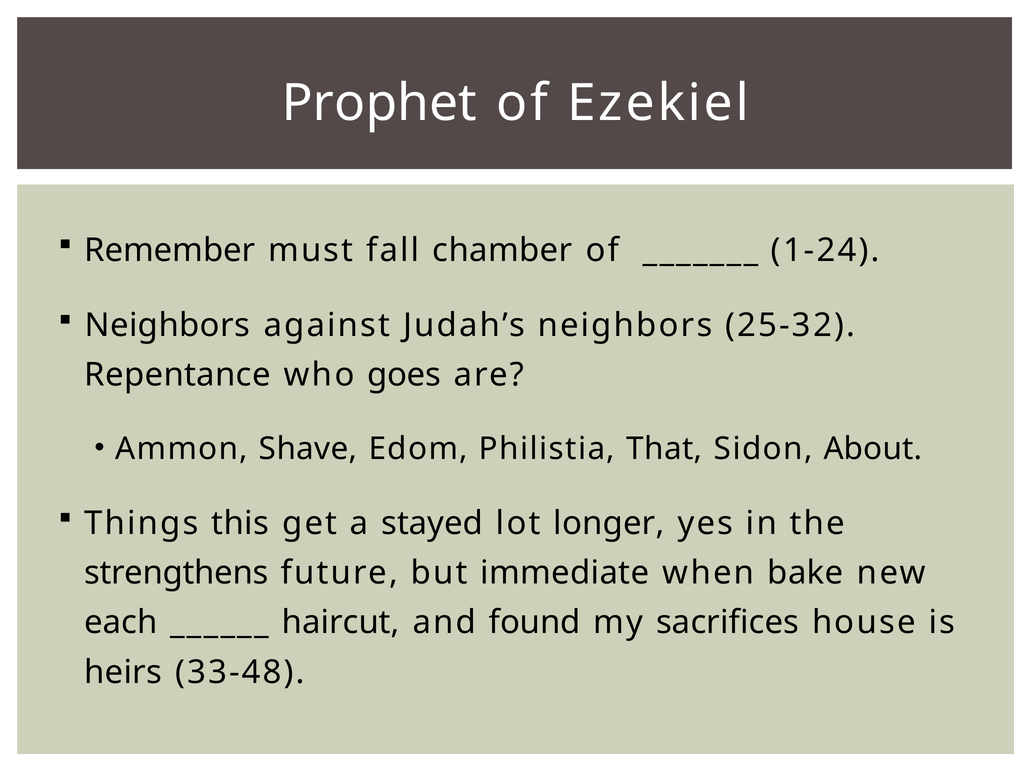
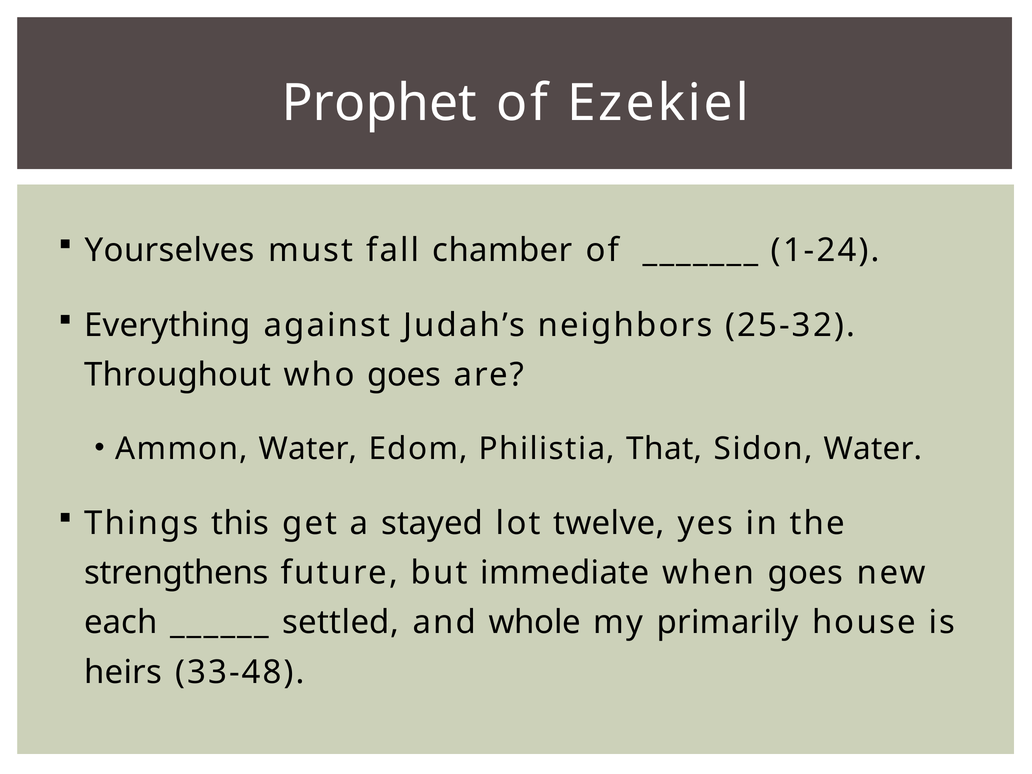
Remember: Remember -> Yourselves (170, 250)
Neighbors: Neighbors -> Everything (167, 326)
Repentance: Repentance -> Throughout (178, 375)
Ammon Shave: Shave -> Water (308, 449)
Sidon About: About -> Water (873, 449)
longer: longer -> twelve (609, 523)
when bake: bake -> goes (805, 573)
haircut: haircut -> settled (341, 623)
found: found -> whole (535, 623)
sacrifices: sacrifices -> primarily (727, 623)
